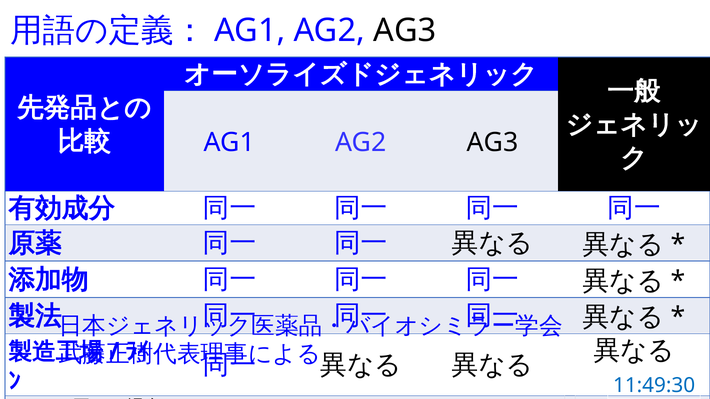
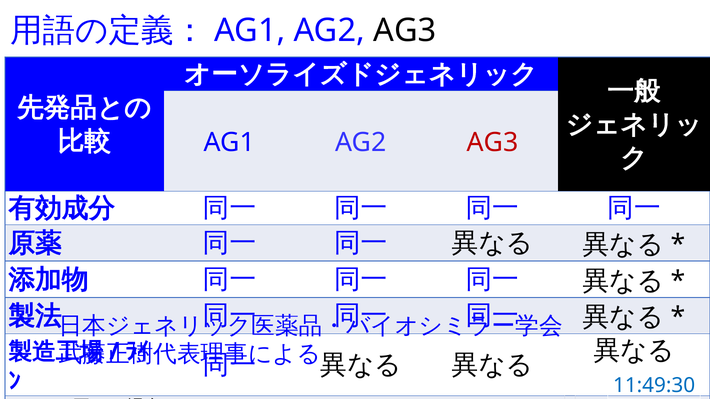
AG3 colour: black -> red (493, 143)
